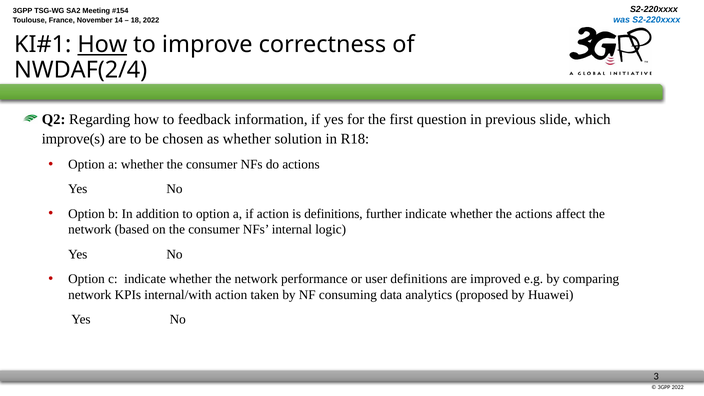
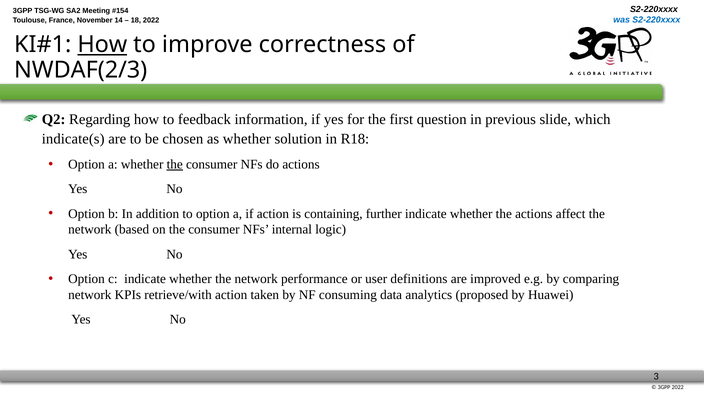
NWDAF(2/4: NWDAF(2/4 -> NWDAF(2/3 (81, 70)
improve(s: improve(s -> indicate(s (73, 139)
the underline: none -> present (175, 164)
is definitions: definitions -> containing (333, 214)
internal/with: internal/with -> retrieve/with (178, 295)
